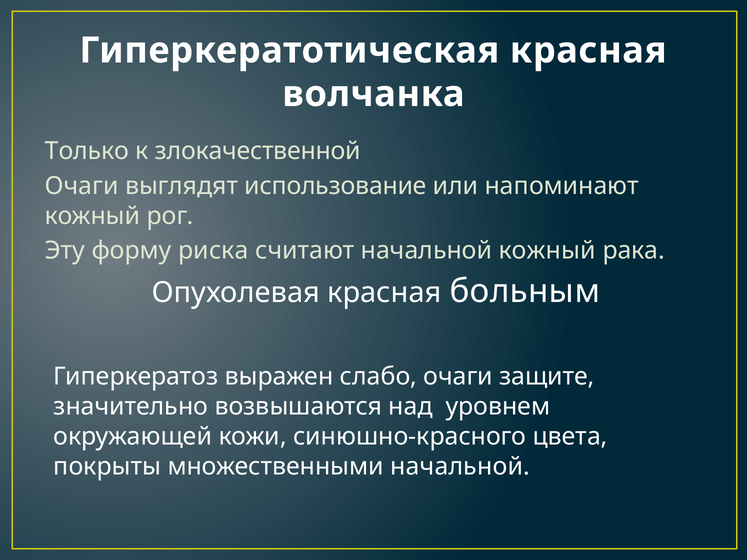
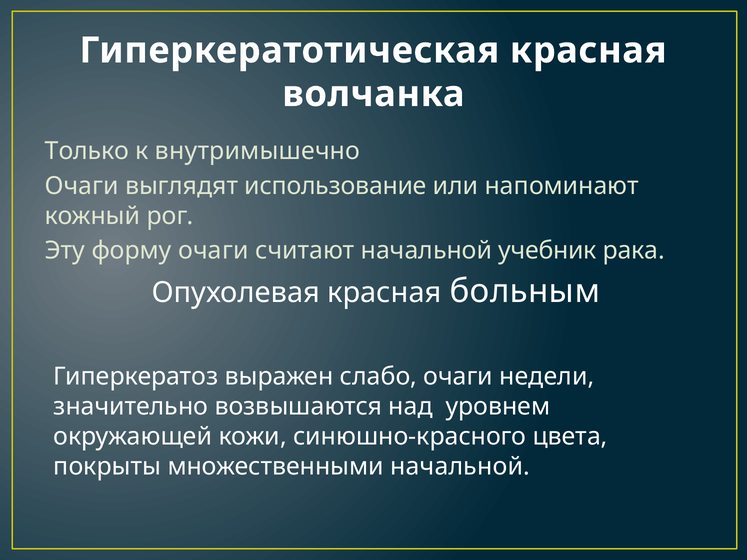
злокачественной: злокачественной -> внутримышечно (258, 151)
форму риска: риска -> очаги (213, 251)
начальной кожный: кожный -> учебник (547, 251)
защите: защите -> недели (547, 377)
